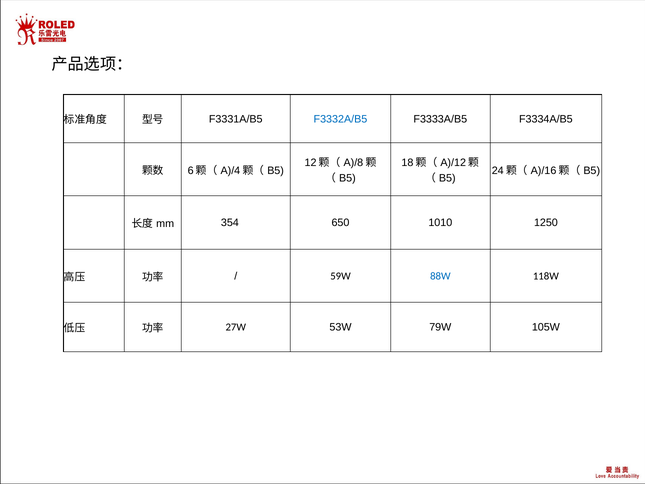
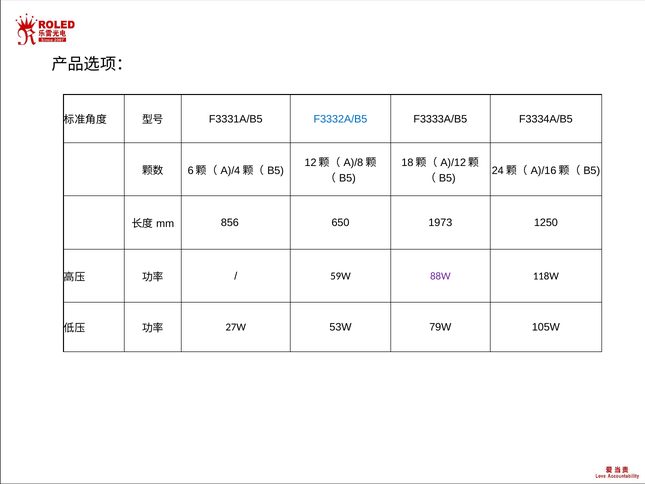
354: 354 -> 856 (230, 223)
1010: 1010 -> 1973 (440, 223)
88W colour: blue -> purple (440, 276)
